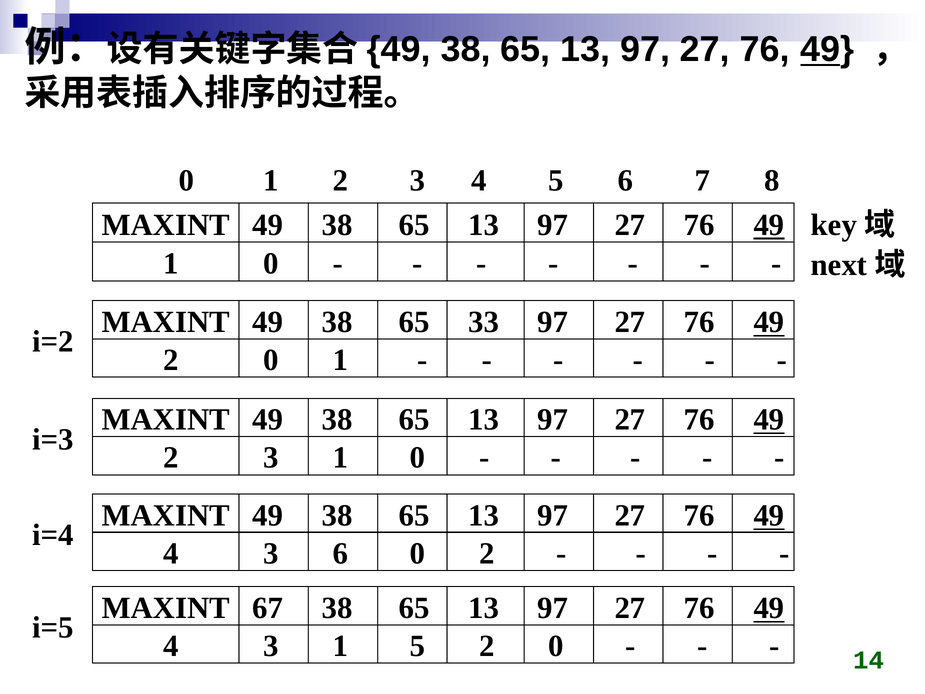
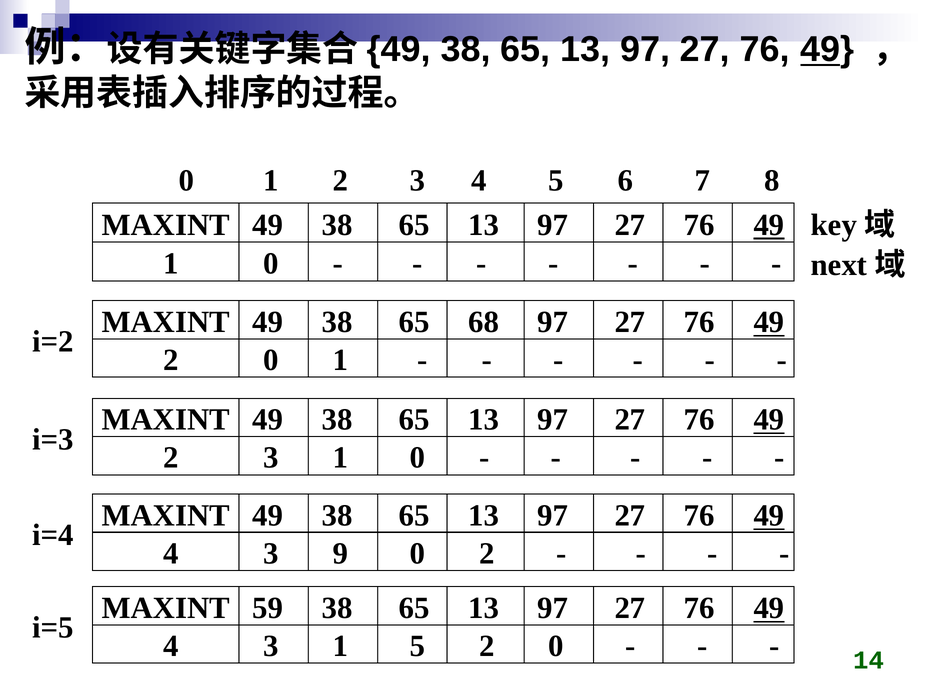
33: 33 -> 68 (484, 322)
3 6: 6 -> 9 (340, 553)
67: 67 -> 59 (268, 608)
